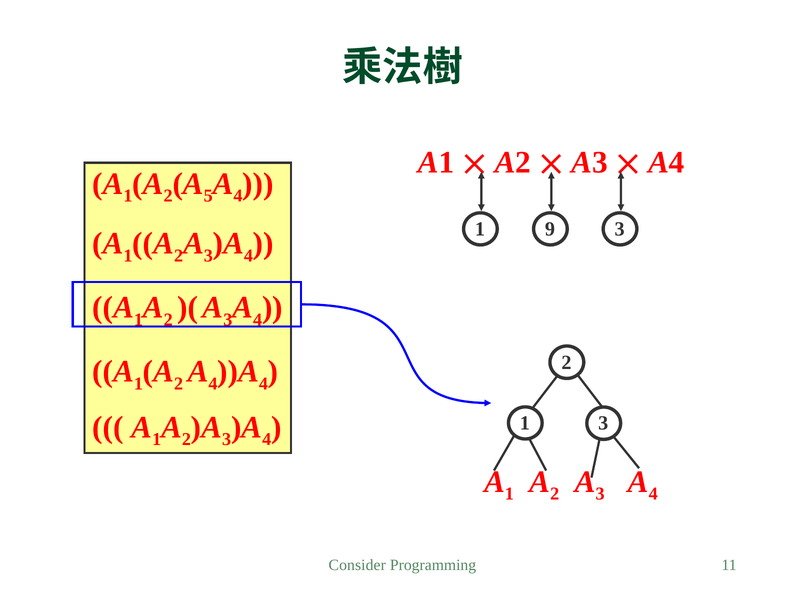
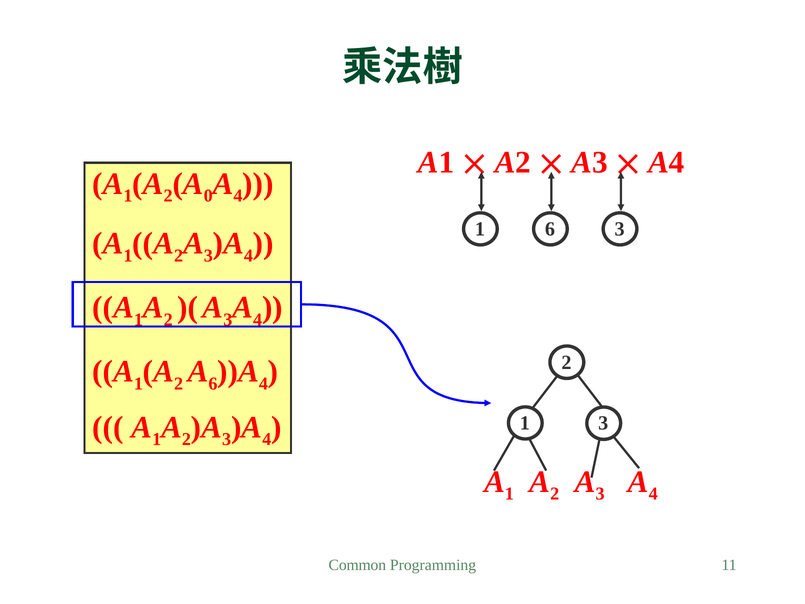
5: 5 -> 0 (208, 196)
1 9: 9 -> 6 (550, 229)
4: 4 -> 6 (213, 384)
Consider: Consider -> Common (357, 565)
